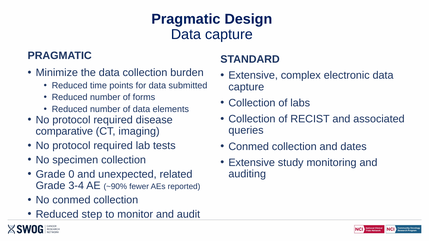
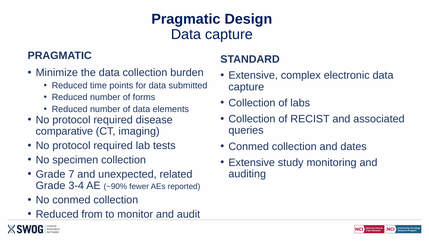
0: 0 -> 7 (71, 174)
step: step -> from (92, 214)
